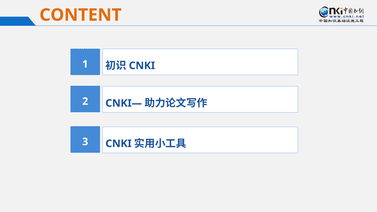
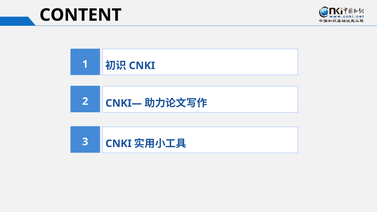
CONTENT colour: orange -> black (81, 15)
